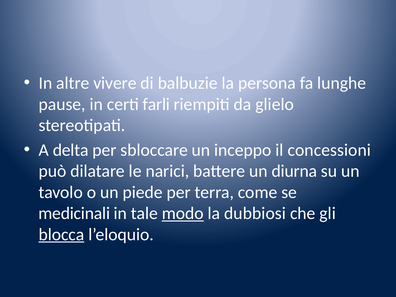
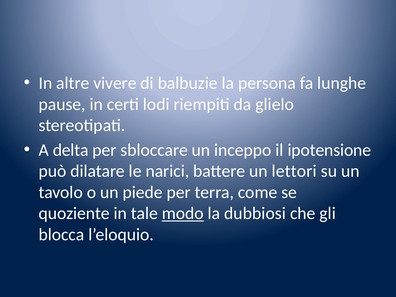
farli: farli -> lodi (156, 104)
concessioni: concessioni -> ipotensione (329, 150)
diurna: diurna -> lettori (294, 171)
medicinali: medicinali -> quoziente (74, 213)
blocca underline: present -> none (61, 234)
